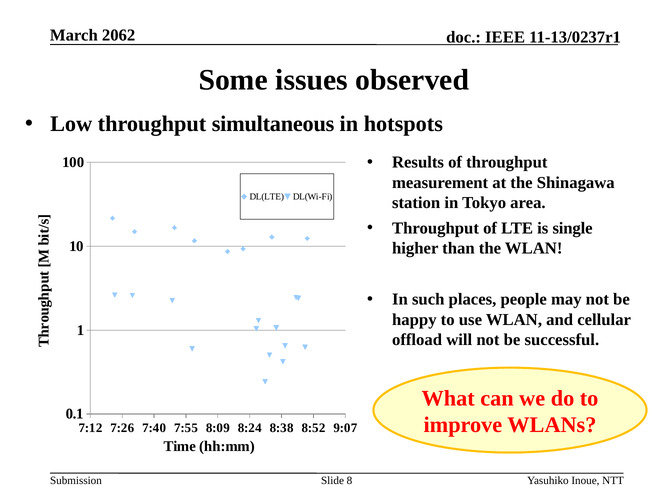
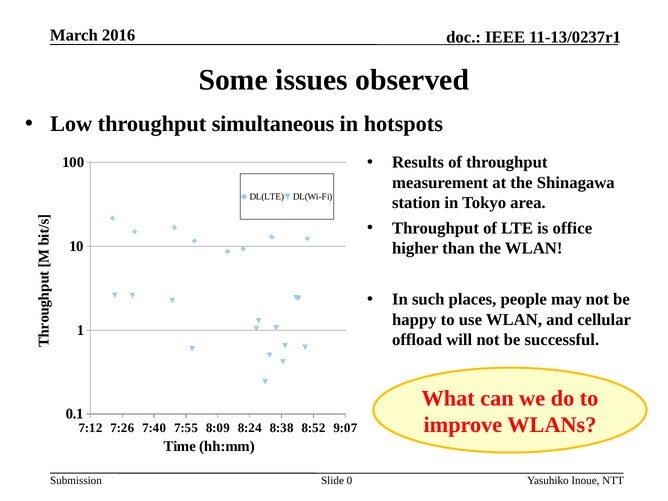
2062: 2062 -> 2016 (119, 35)
single: single -> office (572, 228)
8: 8 -> 0 (350, 480)
